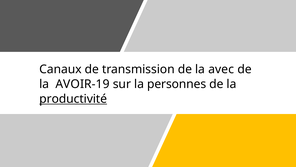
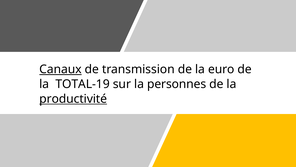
Canaux underline: none -> present (60, 69)
avec: avec -> euro (221, 69)
AVOIR-19: AVOIR-19 -> TOTAL-19 (83, 84)
